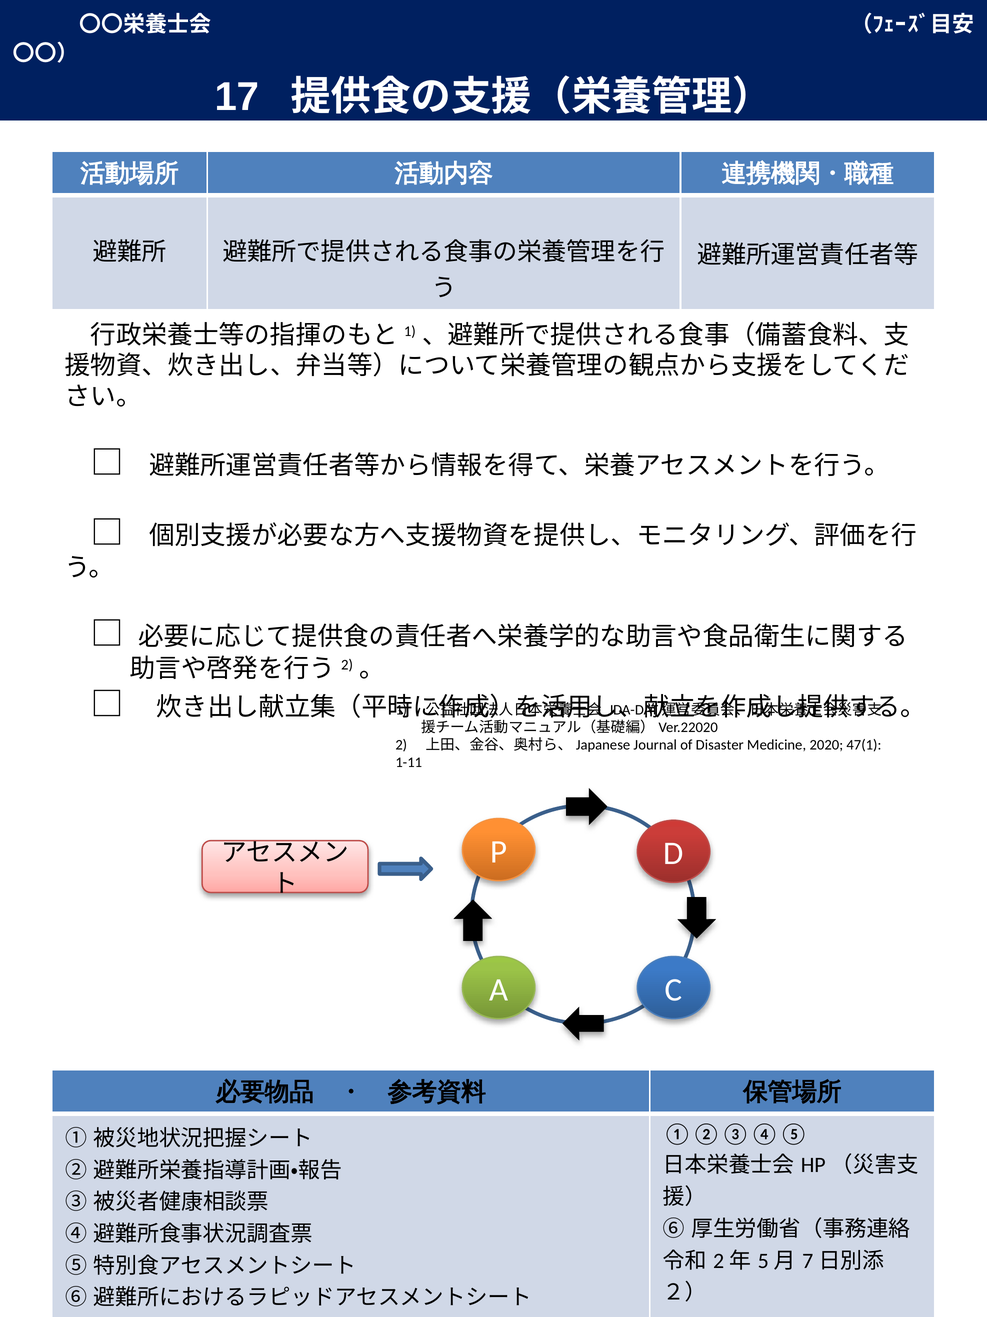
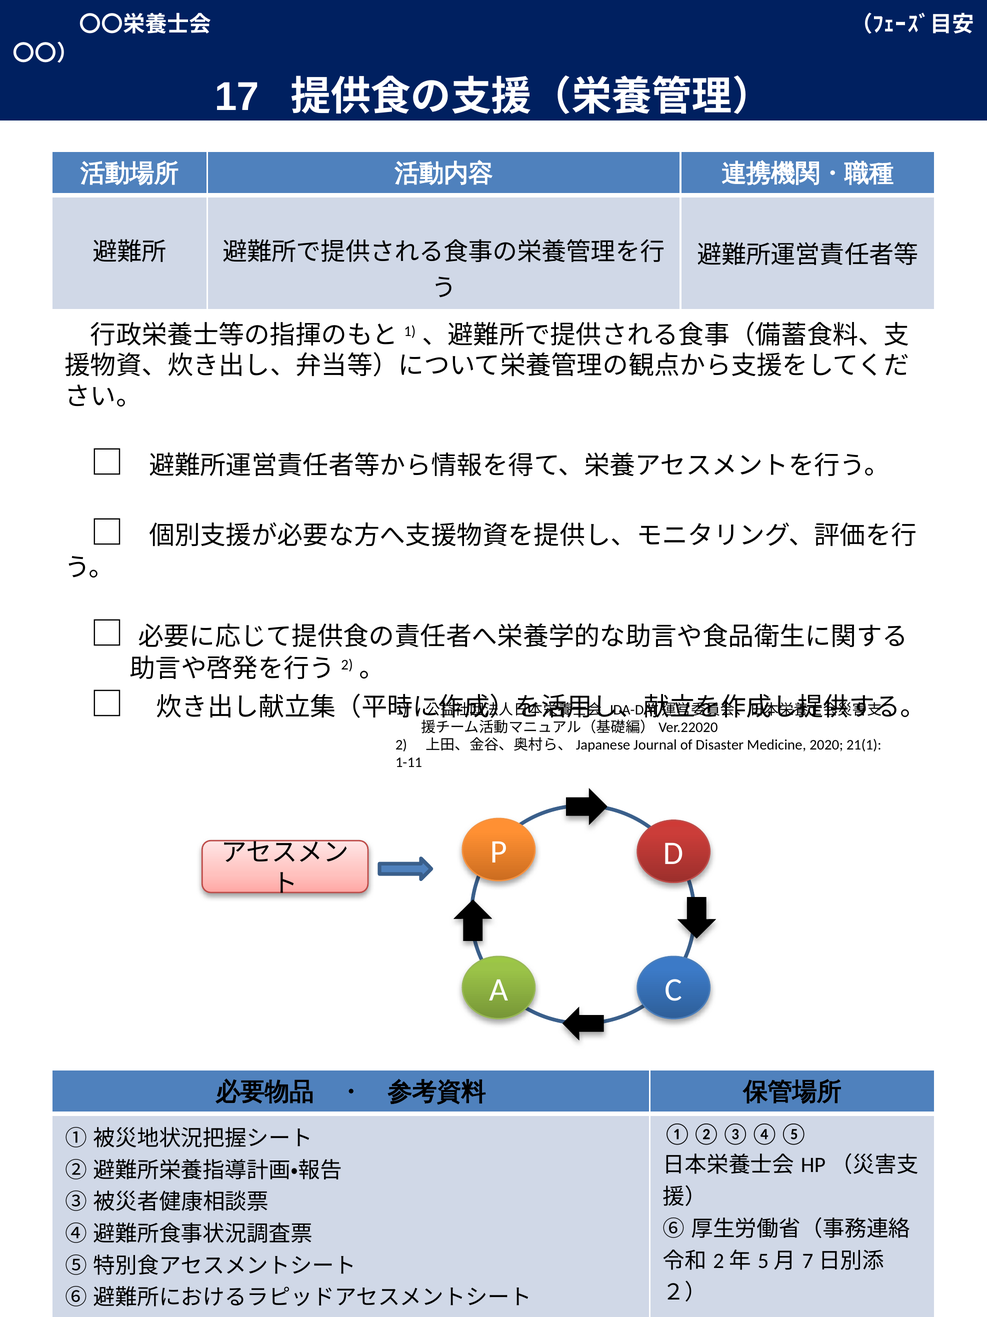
47(1: 47(1 -> 21(1 (864, 744)
